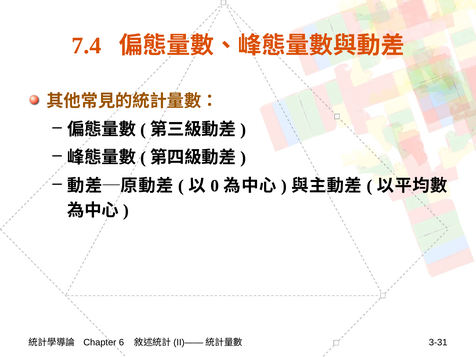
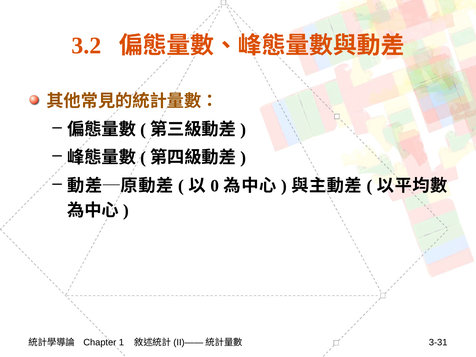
7.4: 7.4 -> 3.2 (86, 46)
6: 6 -> 1 (121, 342)
